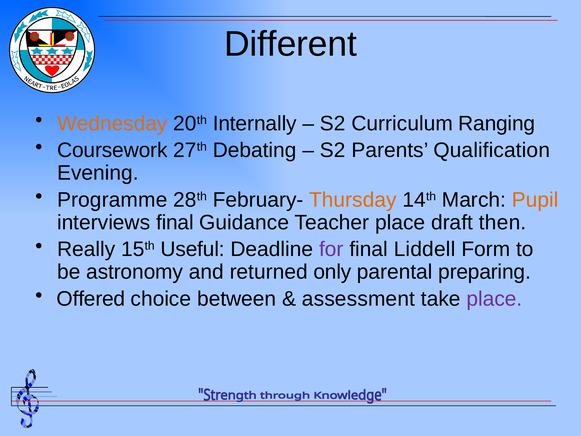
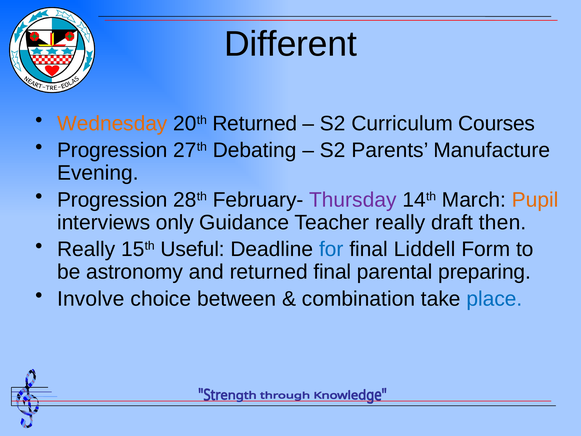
20th Internally: Internally -> Returned (255, 123)
Ranging: Ranging -> Courses (497, 123)
Coursework: Coursework -> Progression (112, 150)
Qualification: Qualification -> Manufacture (492, 150)
Programme: Programme -> Progression (112, 200)
Thursday colour: orange -> purple (353, 200)
interviews final: final -> only (175, 222)
Teacher place: place -> really (400, 222)
for colour: purple -> blue (331, 249)
returned only: only -> final (332, 272)
Offered: Offered -> Involve (91, 299)
assessment: assessment -> combination (359, 299)
place colour: purple -> blue (494, 299)
